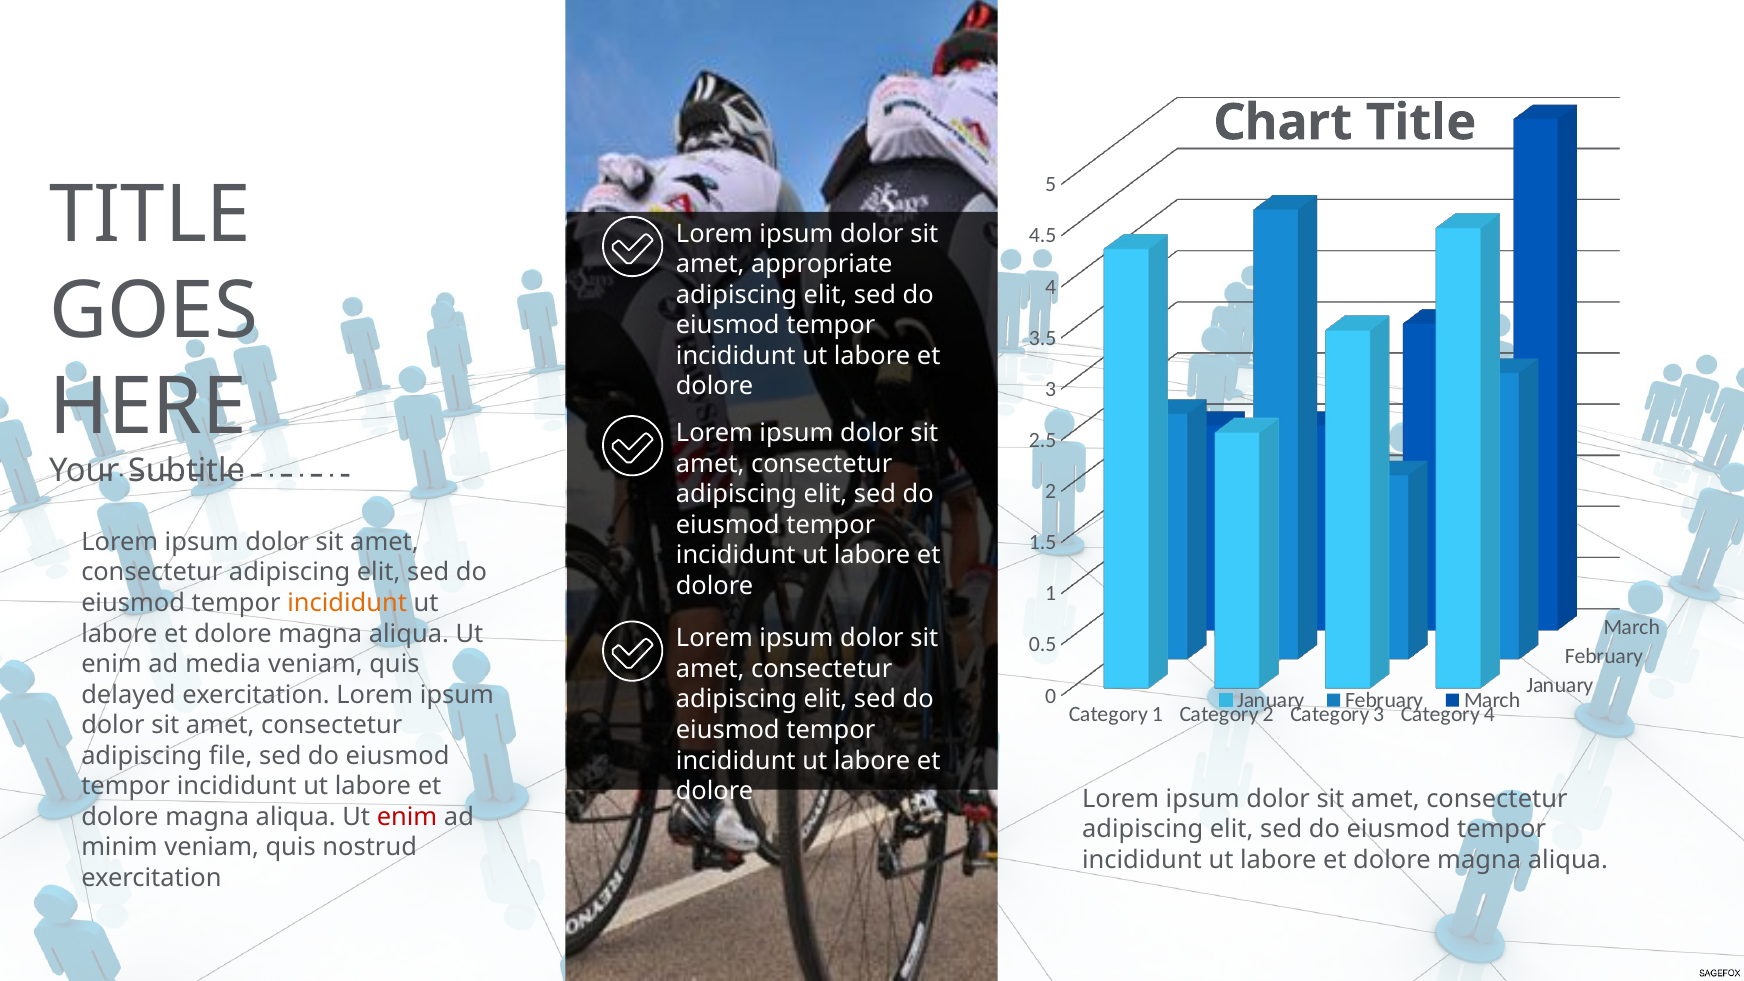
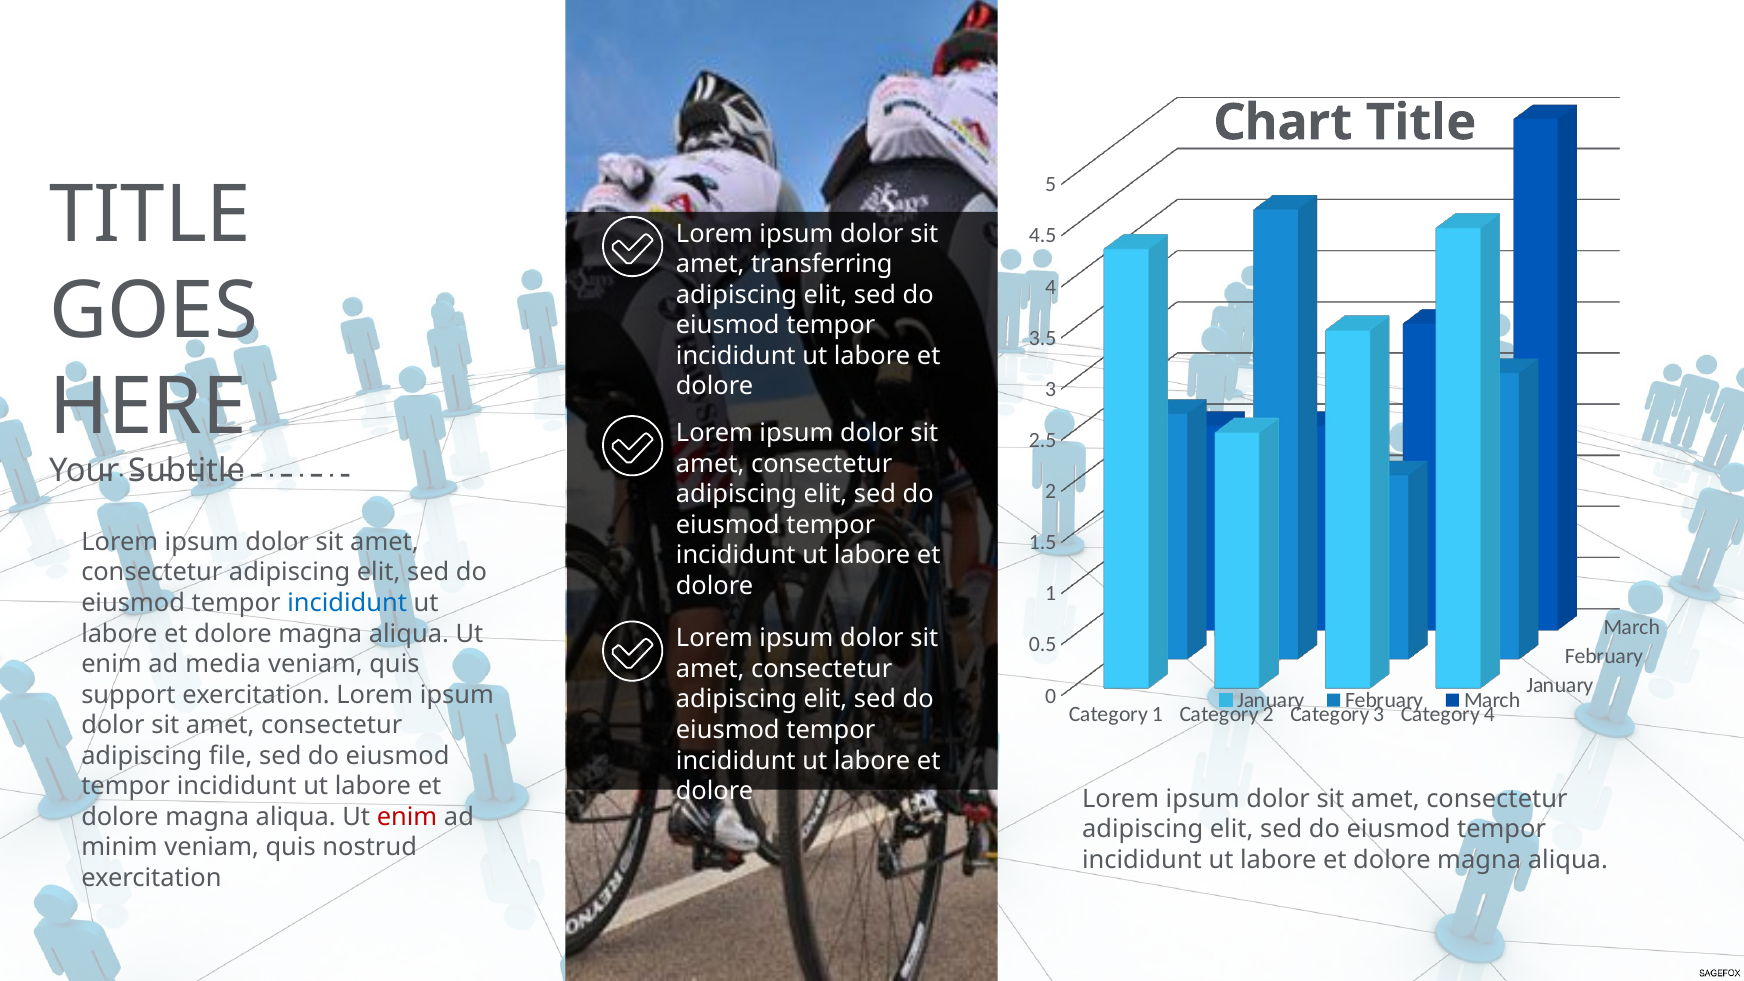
appropriate: appropriate -> transferring (822, 264)
incididunt colour: orange -> blue (347, 603)
delayed: delayed -> support (128, 695)
